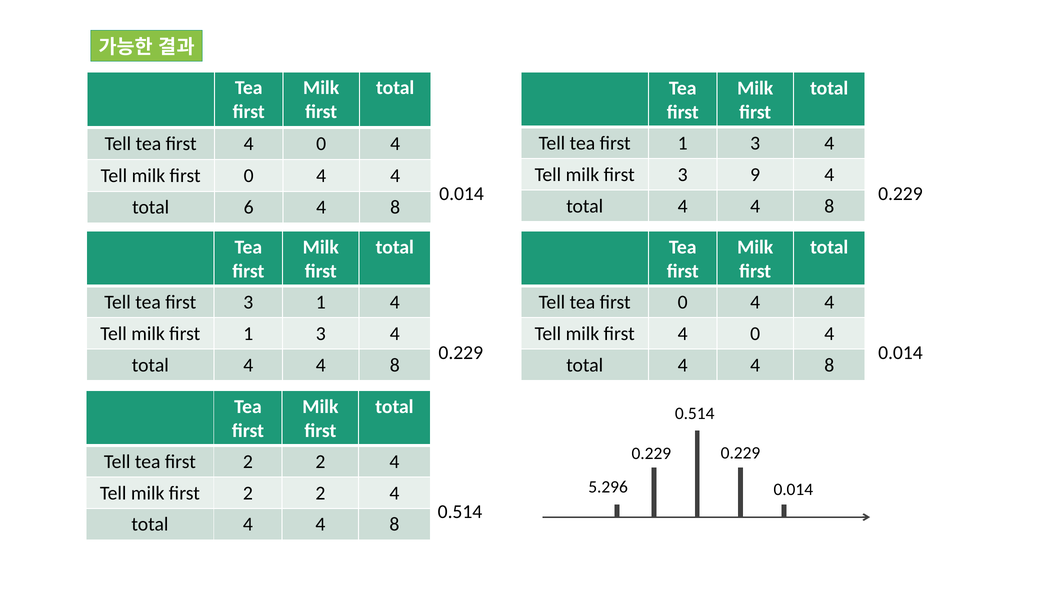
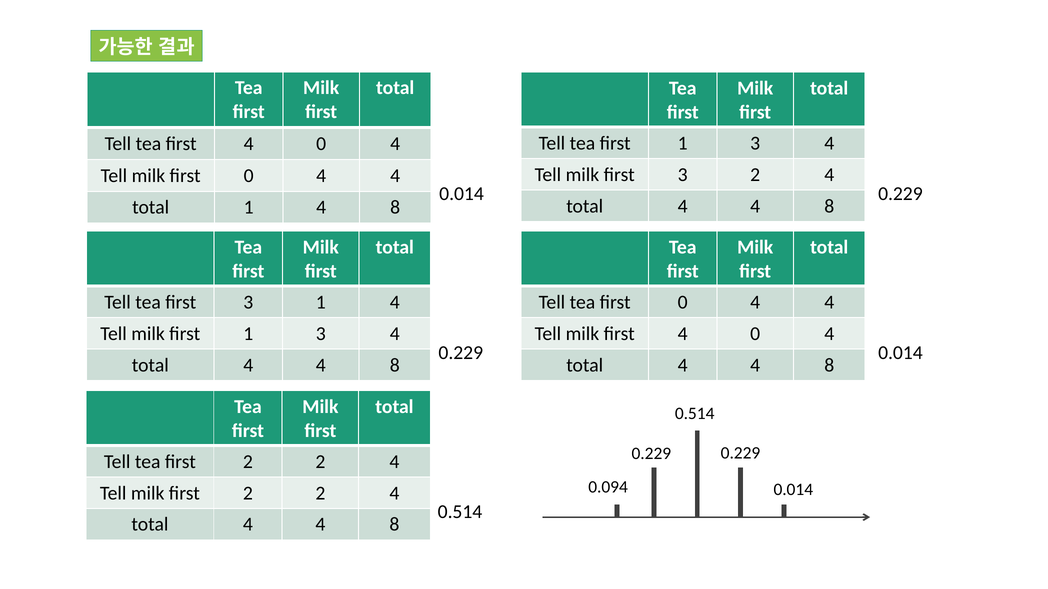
3 9: 9 -> 2 (755, 175)
total 6: 6 -> 1 (249, 208)
5.296: 5.296 -> 0.094 (608, 487)
